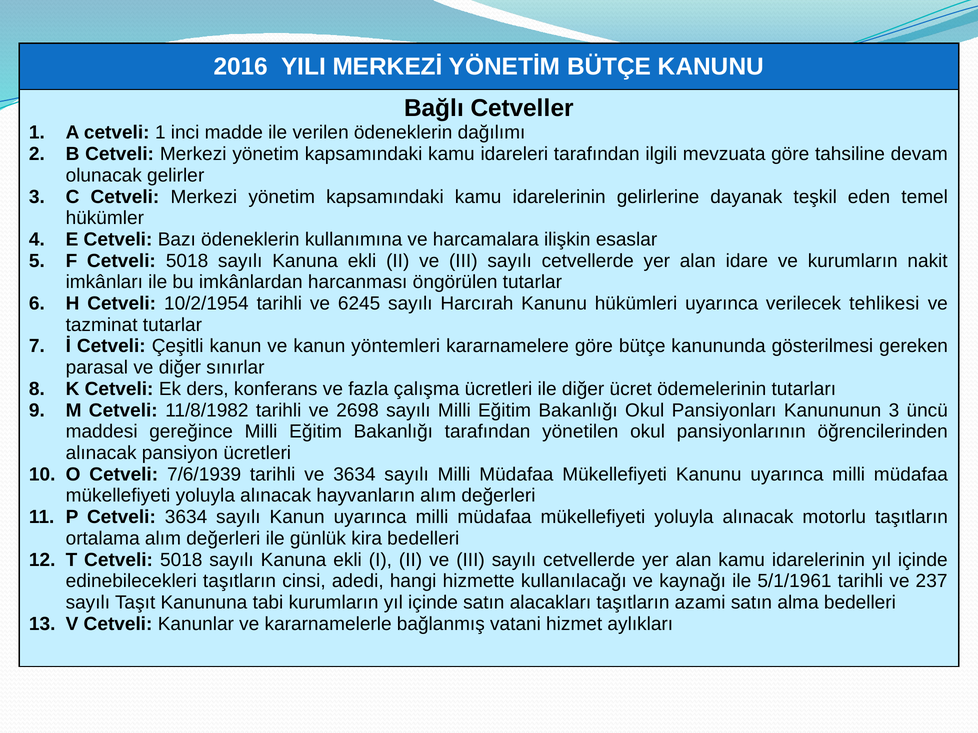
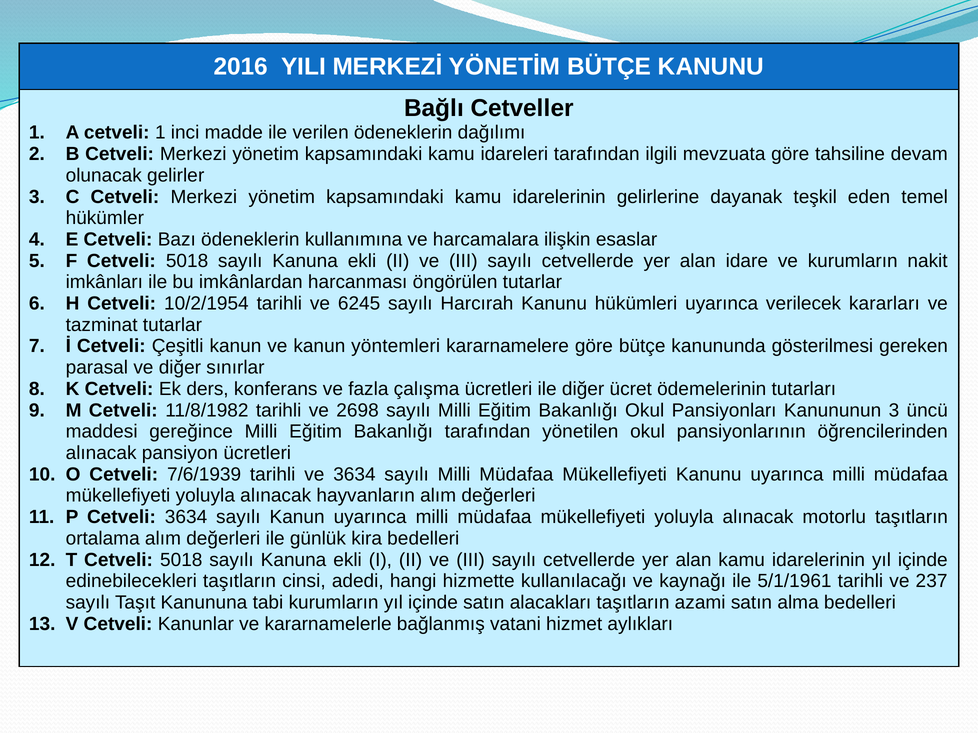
tehlikesi: tehlikesi -> kararları (884, 304)
